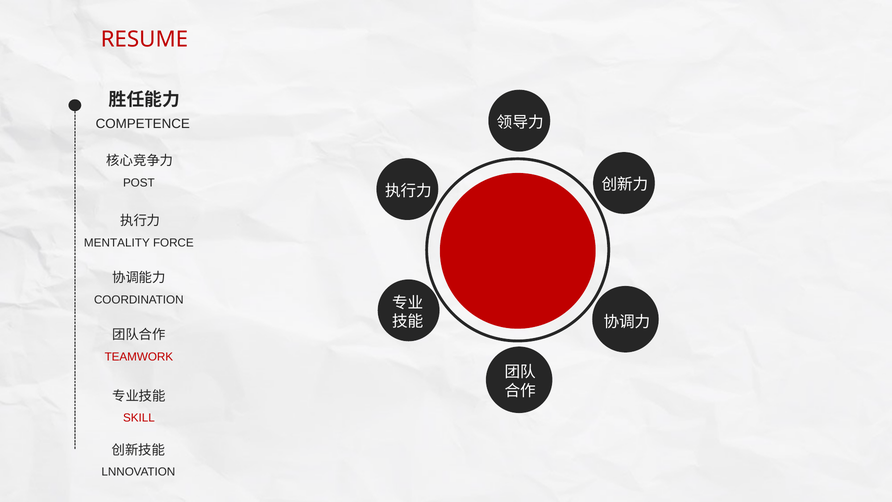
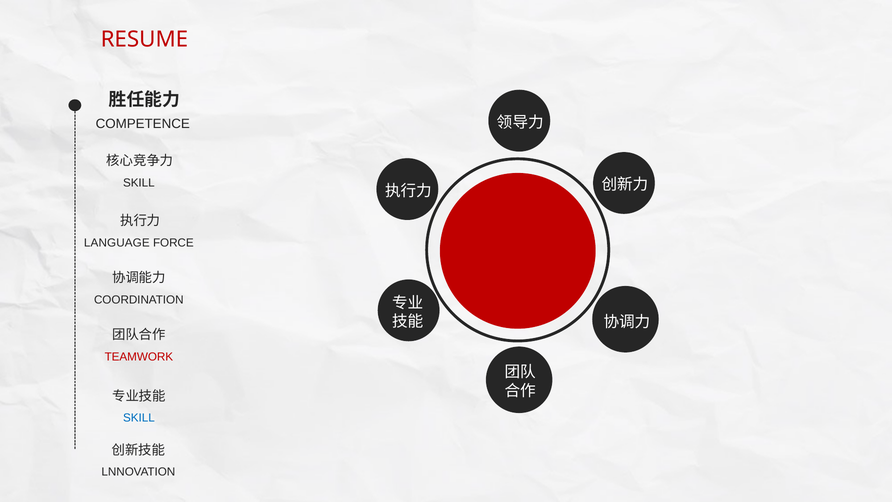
POST: POST -> SKILL (139, 183)
MENTALITY: MENTALITY -> LANGUAGE (117, 243)
SKILL colour: red -> blue (139, 418)
